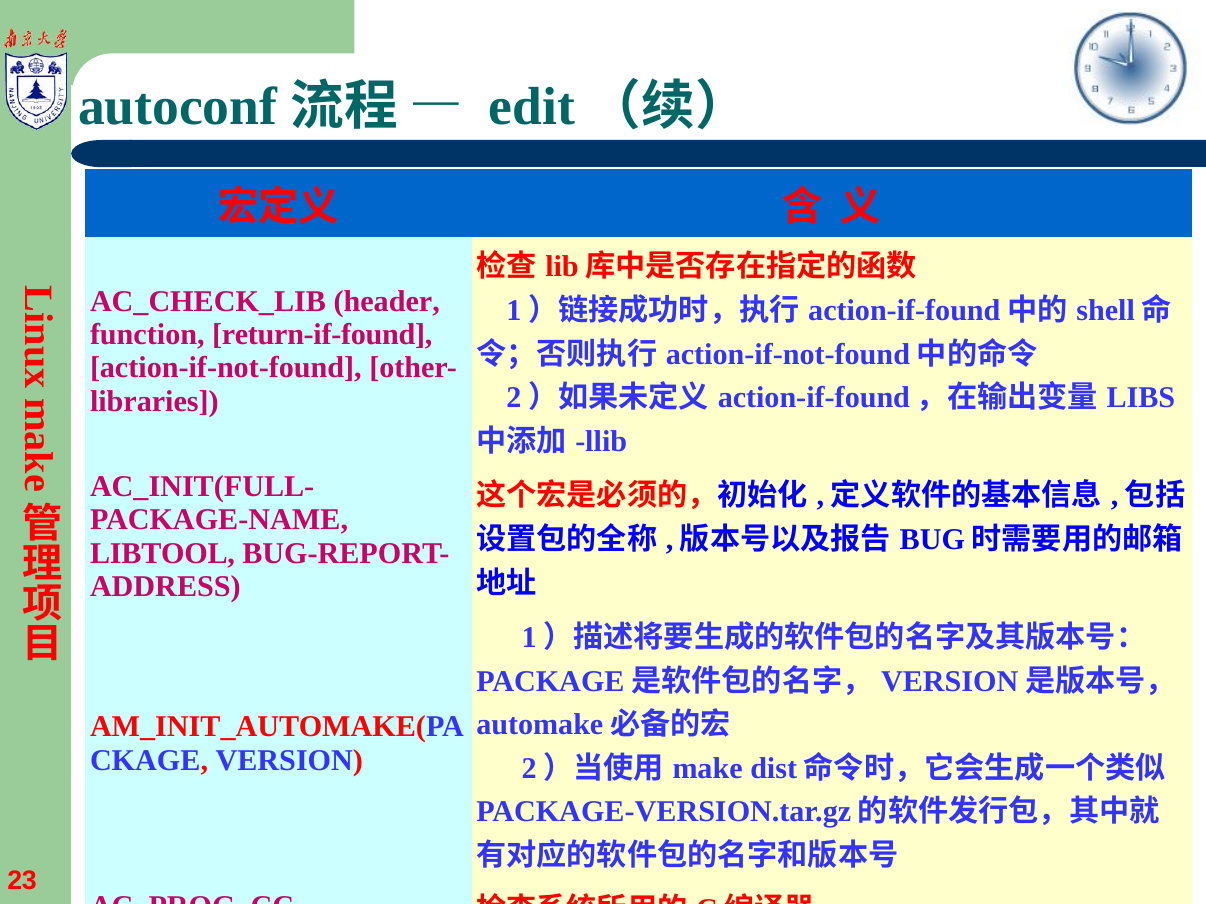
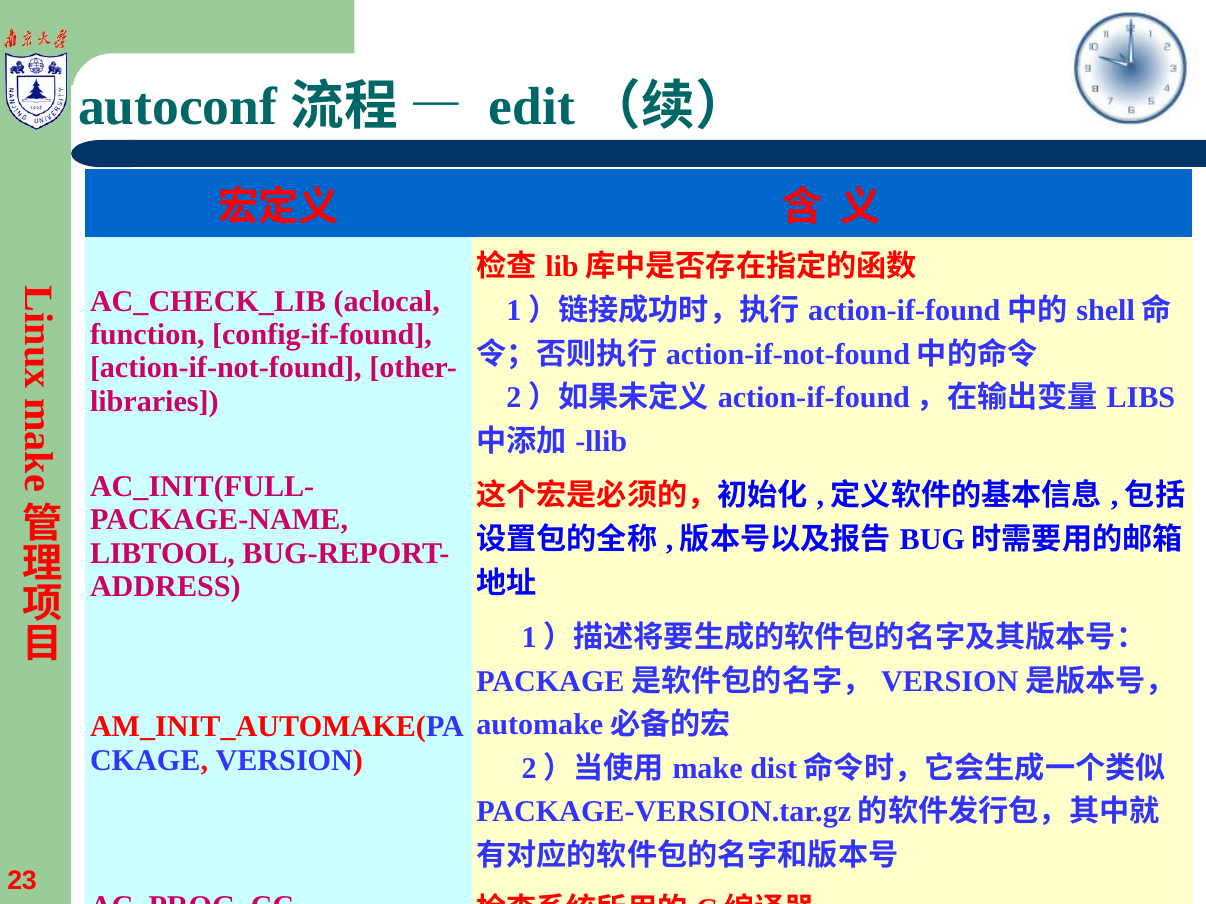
header: header -> aclocal (387, 301)
return-if-found: return-if-found -> config-if-found (322, 335)
